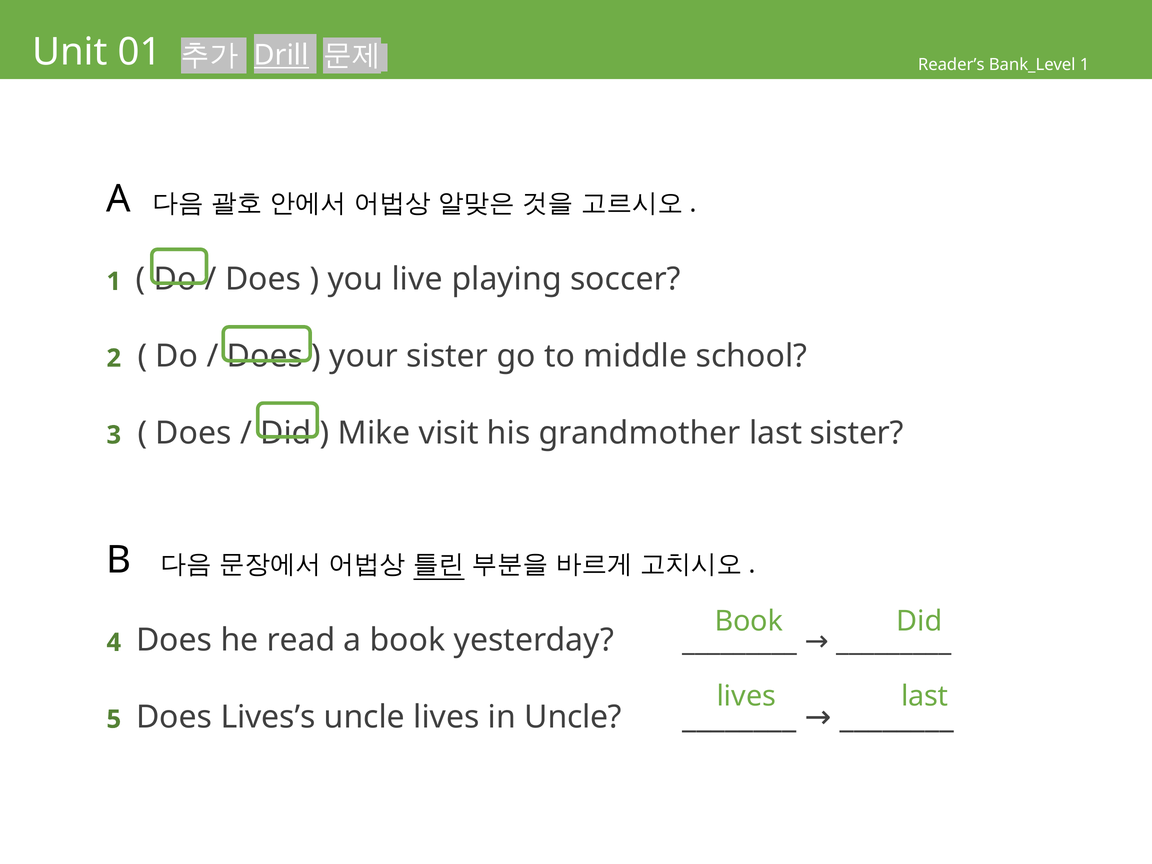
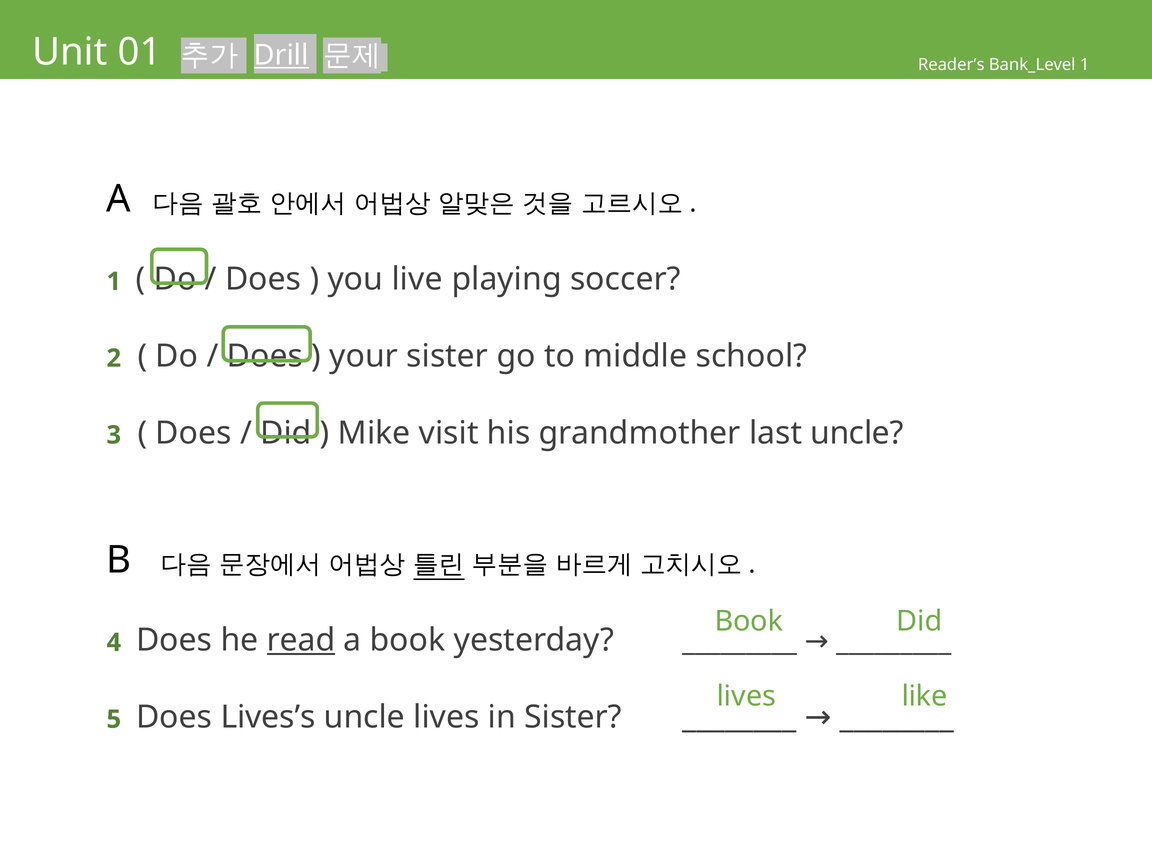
last sister: sister -> uncle (857, 433)
read underline: none -> present (301, 640)
lives last: last -> like (924, 696)
in Uncle: Uncle -> Sister (573, 717)
